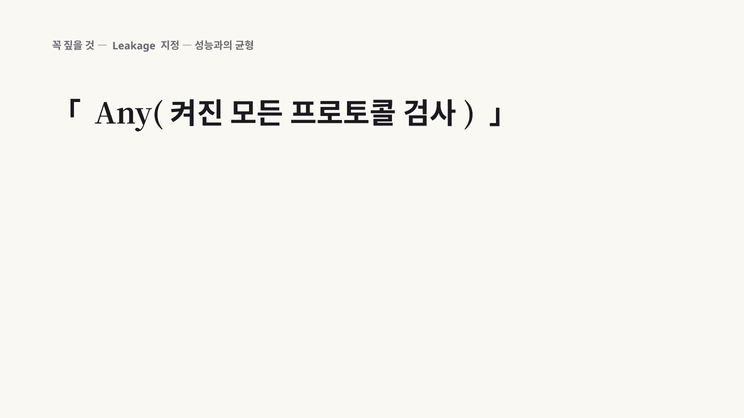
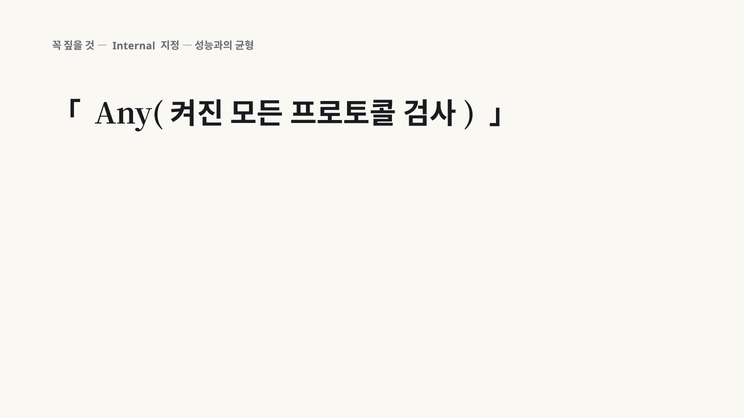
Leakage: Leakage -> Internal (134, 46)
